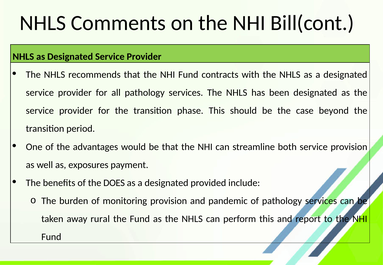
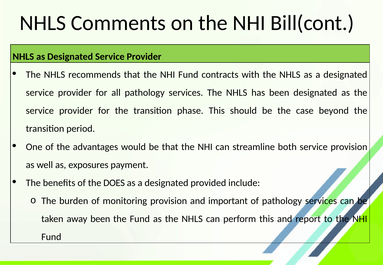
pandemic: pandemic -> important (228, 201)
away rural: rural -> been (100, 219)
